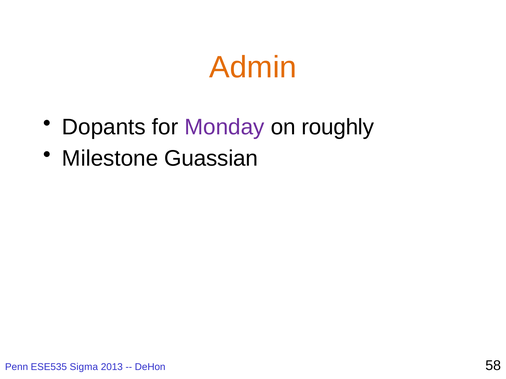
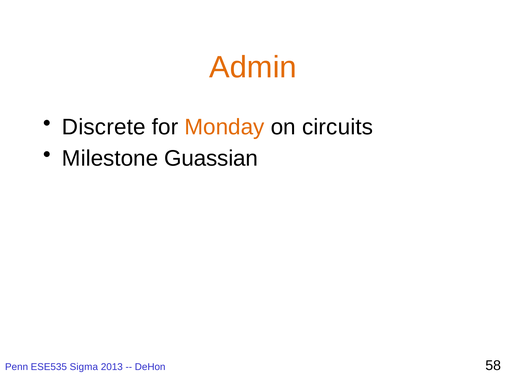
Dopants: Dopants -> Discrete (104, 127)
Monday colour: purple -> orange (224, 127)
roughly: roughly -> circuits (338, 127)
